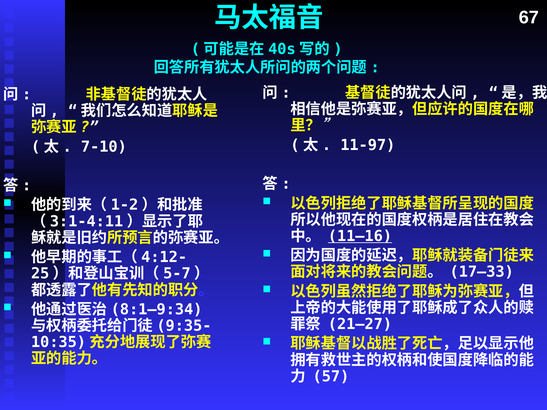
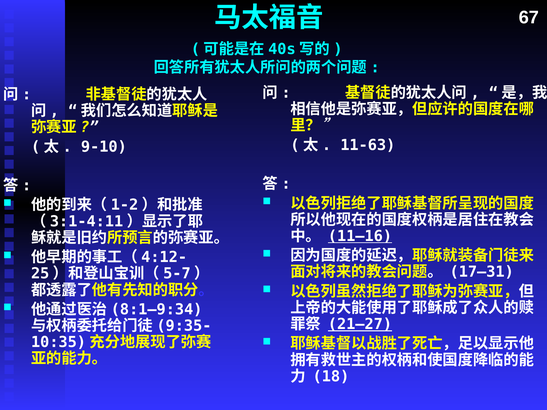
11-97: 11-97 -> 11-63 (368, 145)
7-10: 7-10 -> 9-10 (104, 147)
17–33: 17–33 -> 17–31 (482, 272)
21–27 underline: none -> present (360, 324)
57: 57 -> 18 (331, 377)
